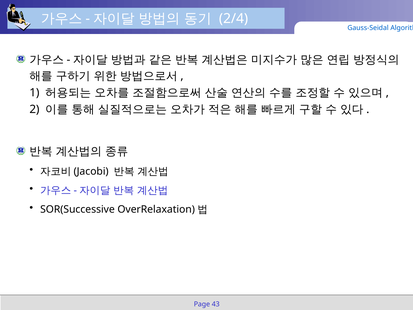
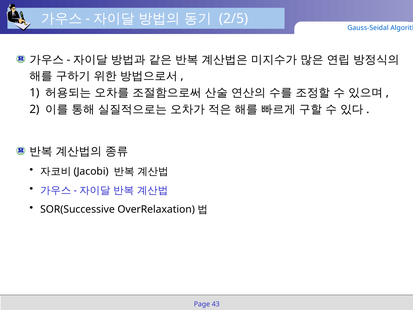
2/4: 2/4 -> 2/5 (234, 19)
